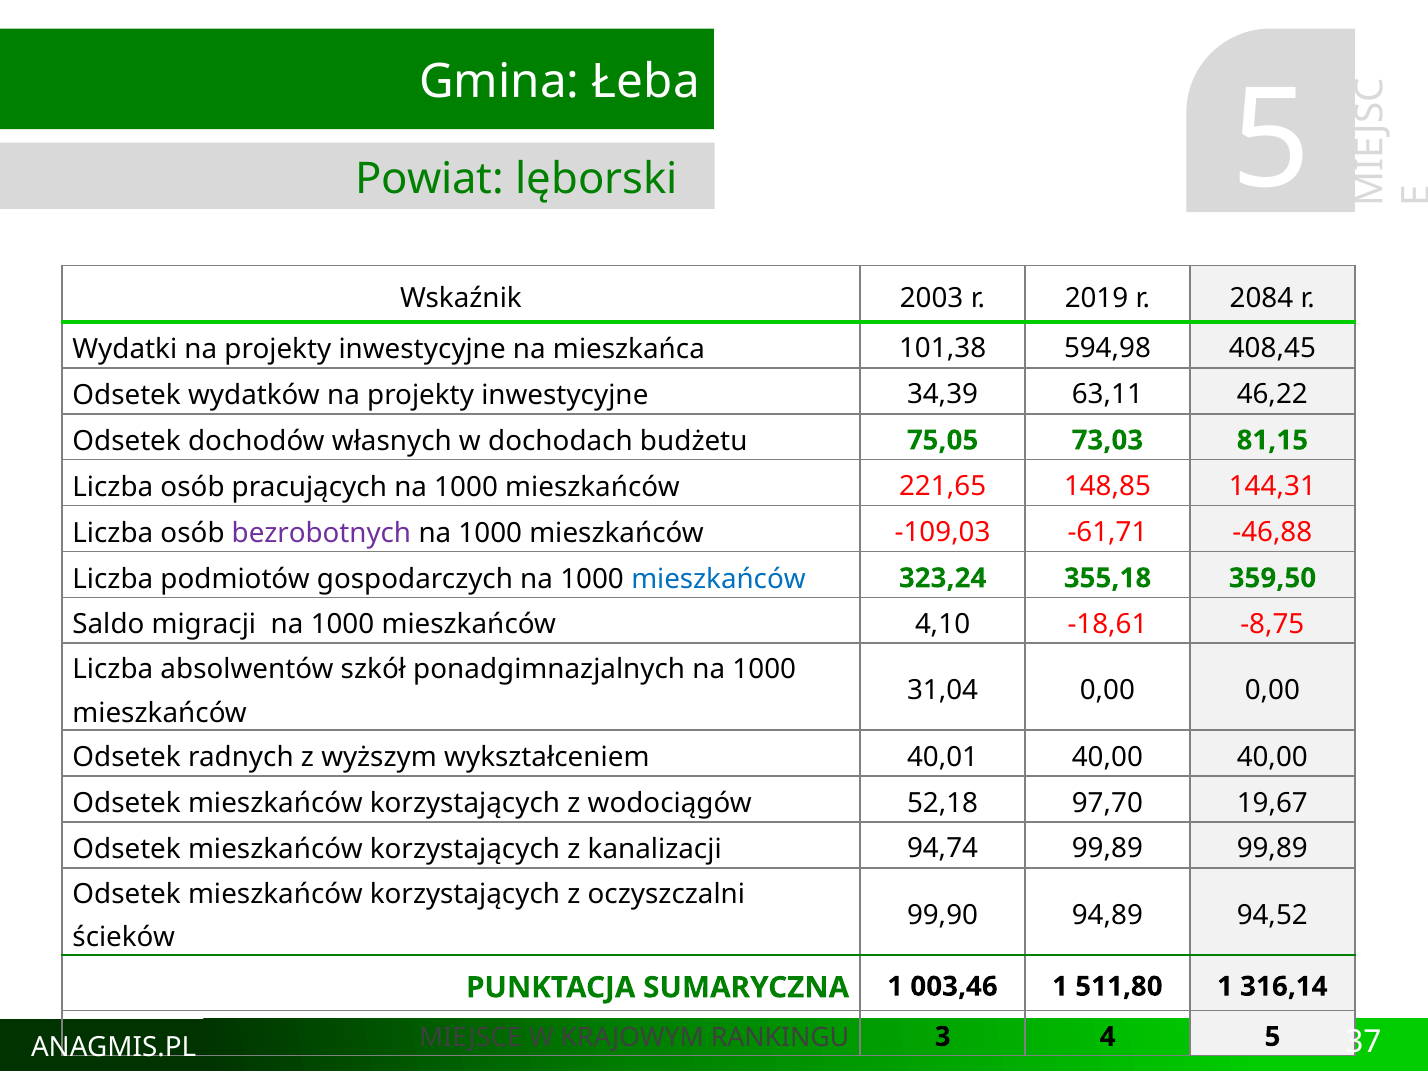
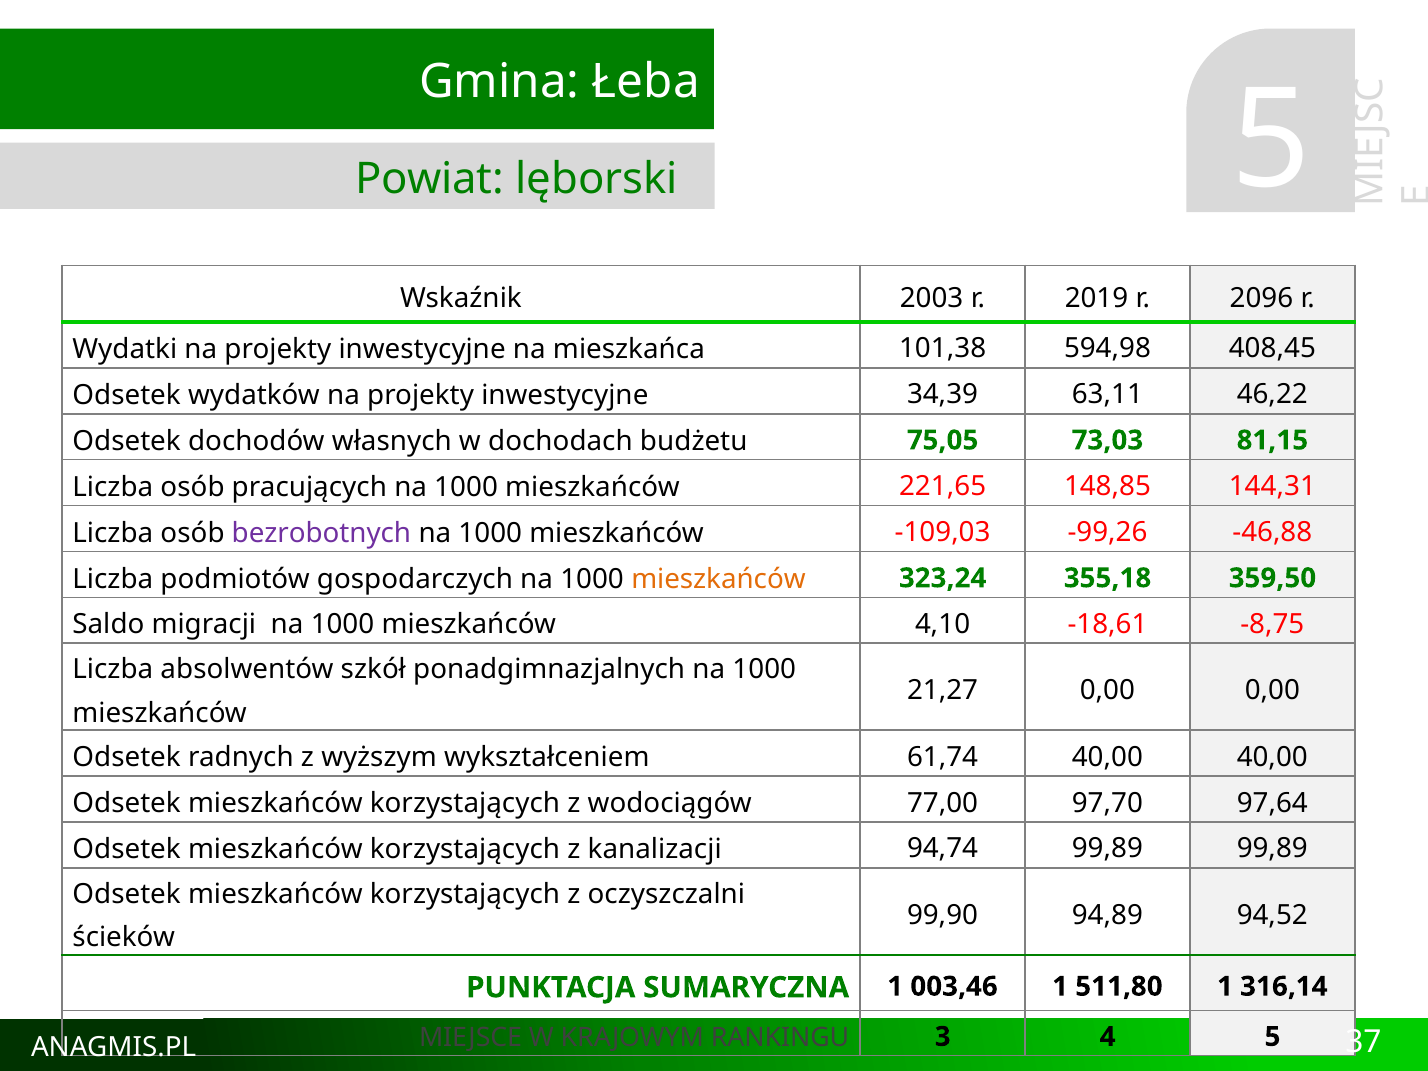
2084: 2084 -> 2096 (1261, 298)
-61,71: -61,71 -> -99,26 (1108, 532)
mieszkańców colour: blue -> orange (718, 579)
31,04: 31,04 -> 21,27 (943, 690)
40,01: 40,01 -> 61,74 (943, 757)
52,18: 52,18 -> 77,00 (943, 803)
19,67: 19,67 -> 97,64 (1272, 803)
